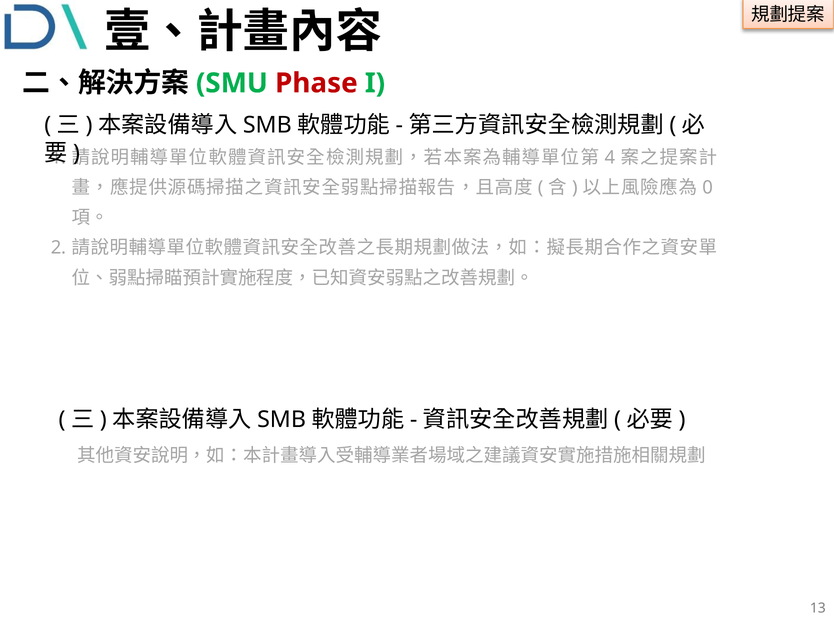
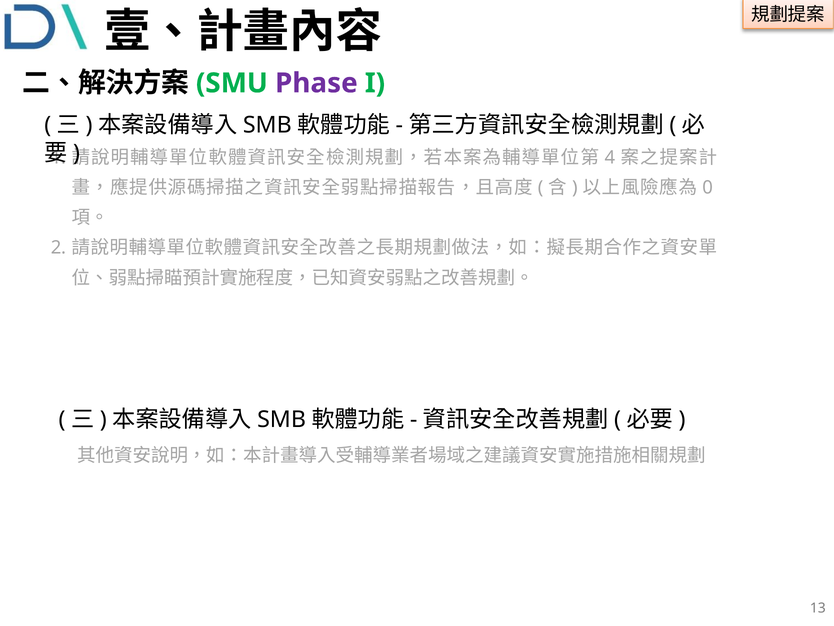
Phase colour: red -> purple (316, 83)
